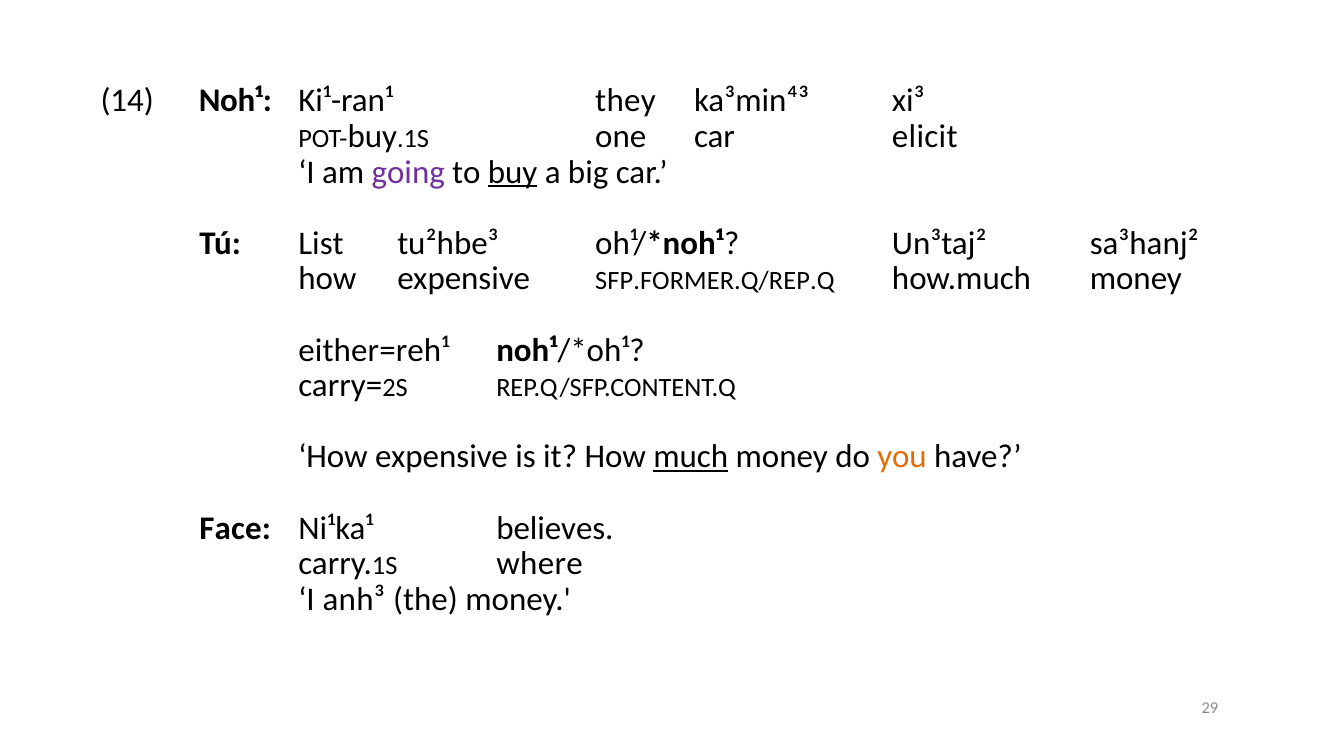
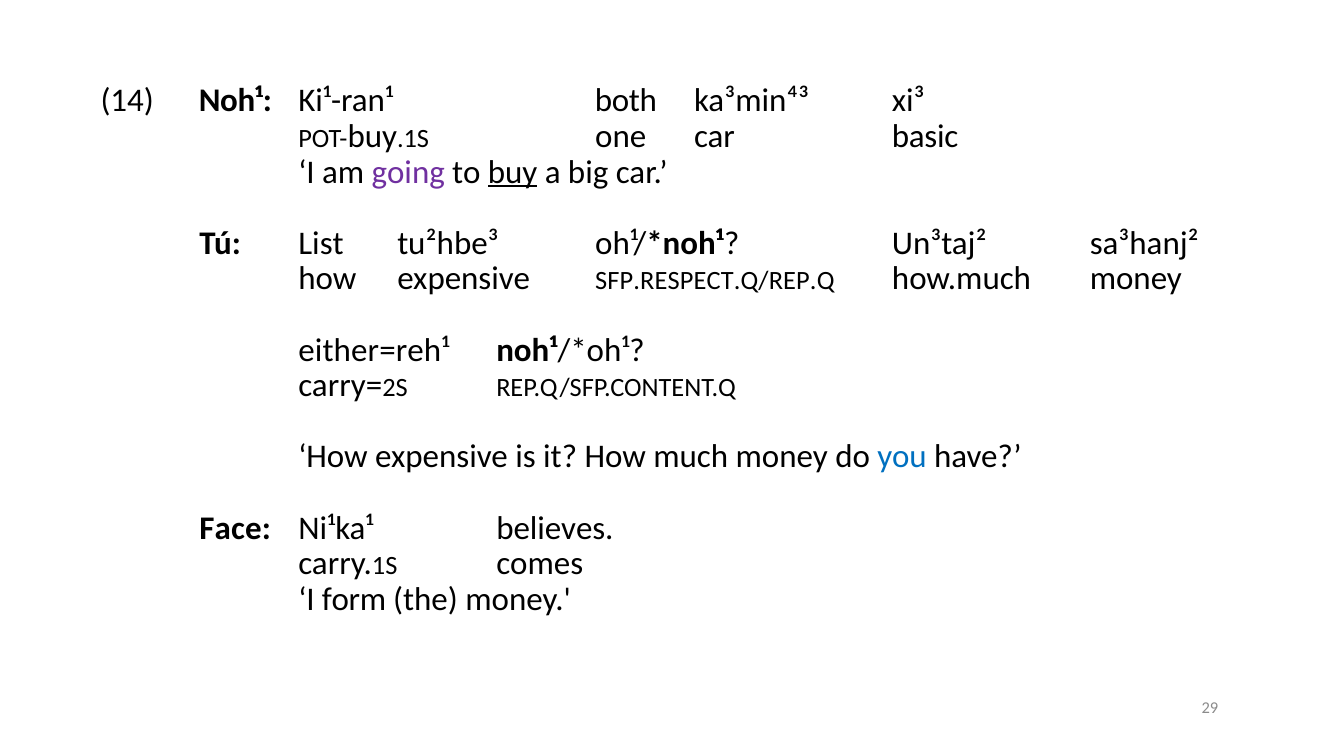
they: they -> both (626, 101)
elicit: elicit -> basic (925, 137)
SFP.FORMER.Q/REP.Q: SFP.FORMER.Q/REP.Q -> SFP.RESPECT.Q/REP.Q (715, 281)
much underline: present -> none (691, 457)
you colour: orange -> blue (902, 457)
where: where -> comes (540, 564)
anh³: anh³ -> form (354, 599)
